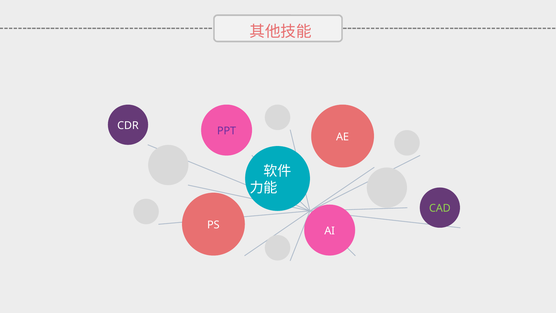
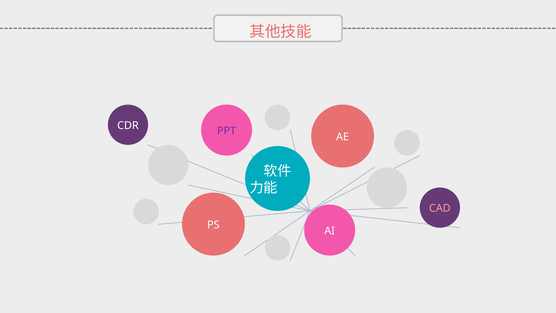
CAD colour: light green -> pink (440, 208)
